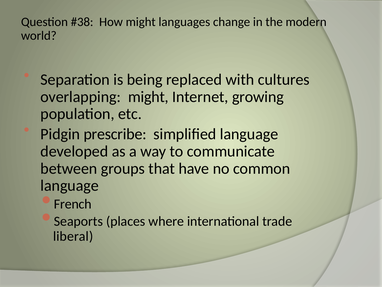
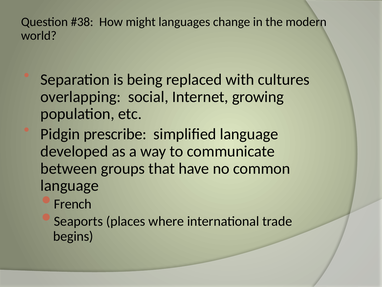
overlapping might: might -> social (148, 97)
liberal: liberal -> begins (73, 236)
